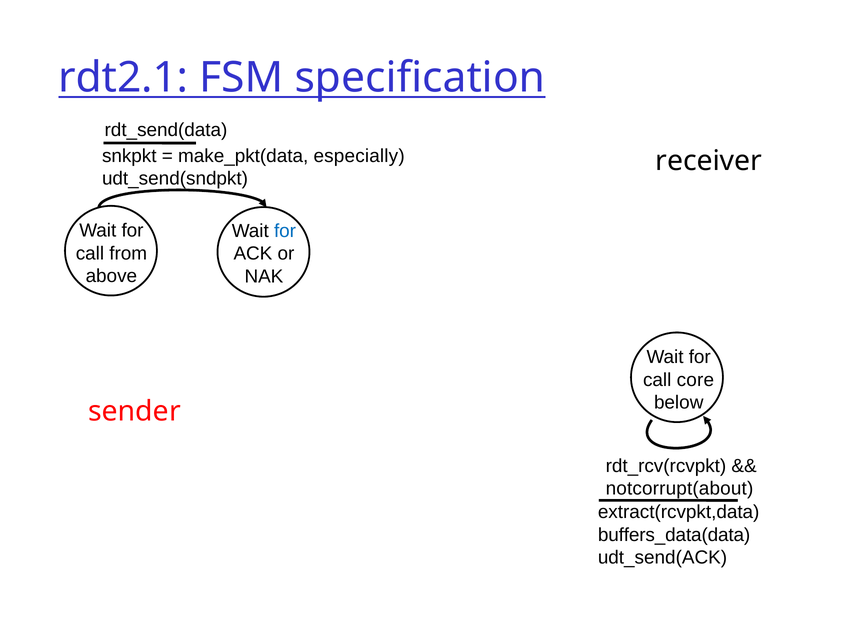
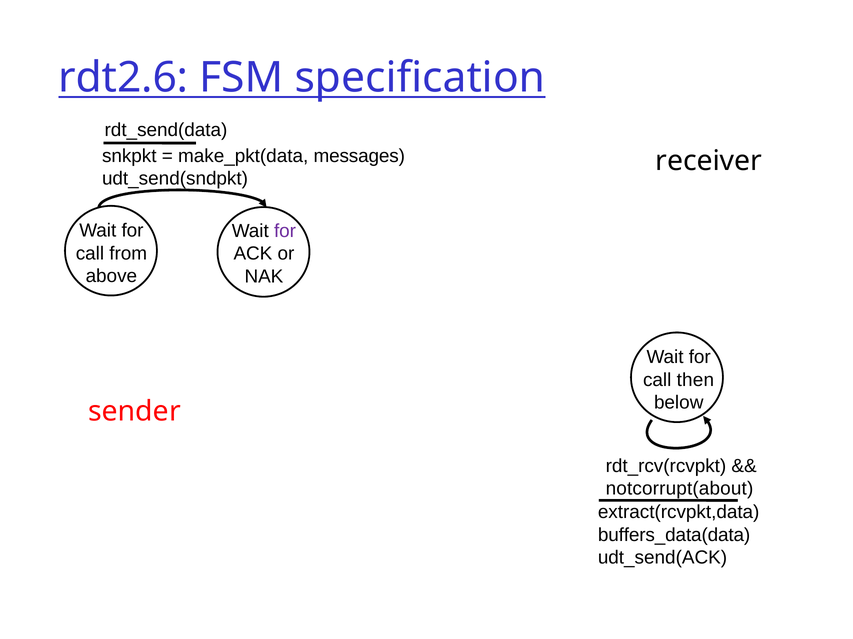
rdt2.1: rdt2.1 -> rdt2.6 (123, 78)
especially: especially -> messages (359, 156)
for colour: blue -> purple (285, 231)
core: core -> then (695, 380)
